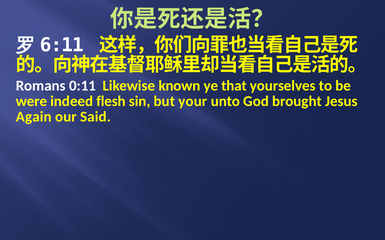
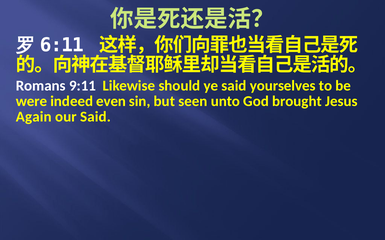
0:11: 0:11 -> 9:11 (82, 86)
known: known -> should (179, 86)
ye that: that -> said (234, 86)
flesh: flesh -> even (111, 101)
your: your -> seen (193, 101)
